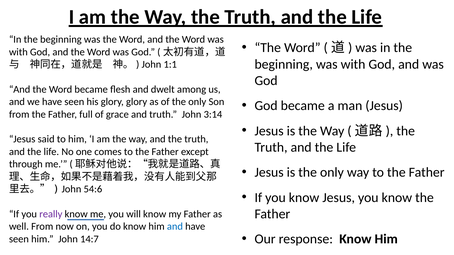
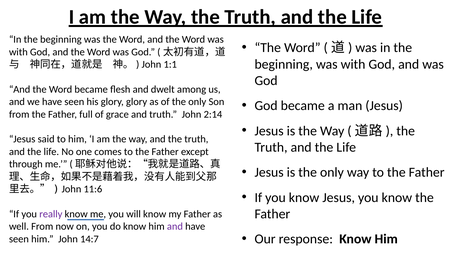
3:14: 3:14 -> 2:14 (213, 114)
54:6: 54:6 -> 11:6 (93, 189)
and colour: blue -> purple (175, 227)
